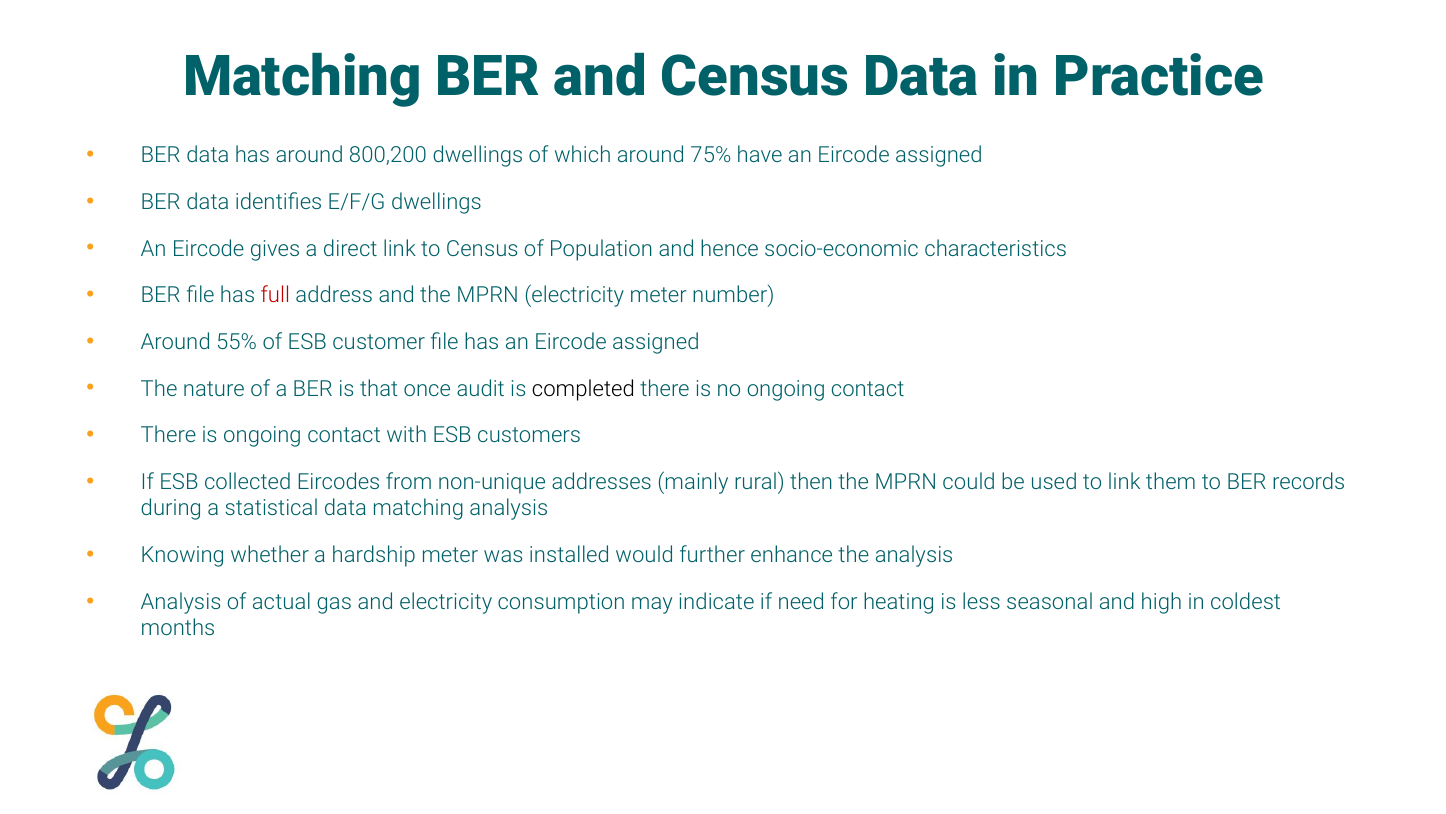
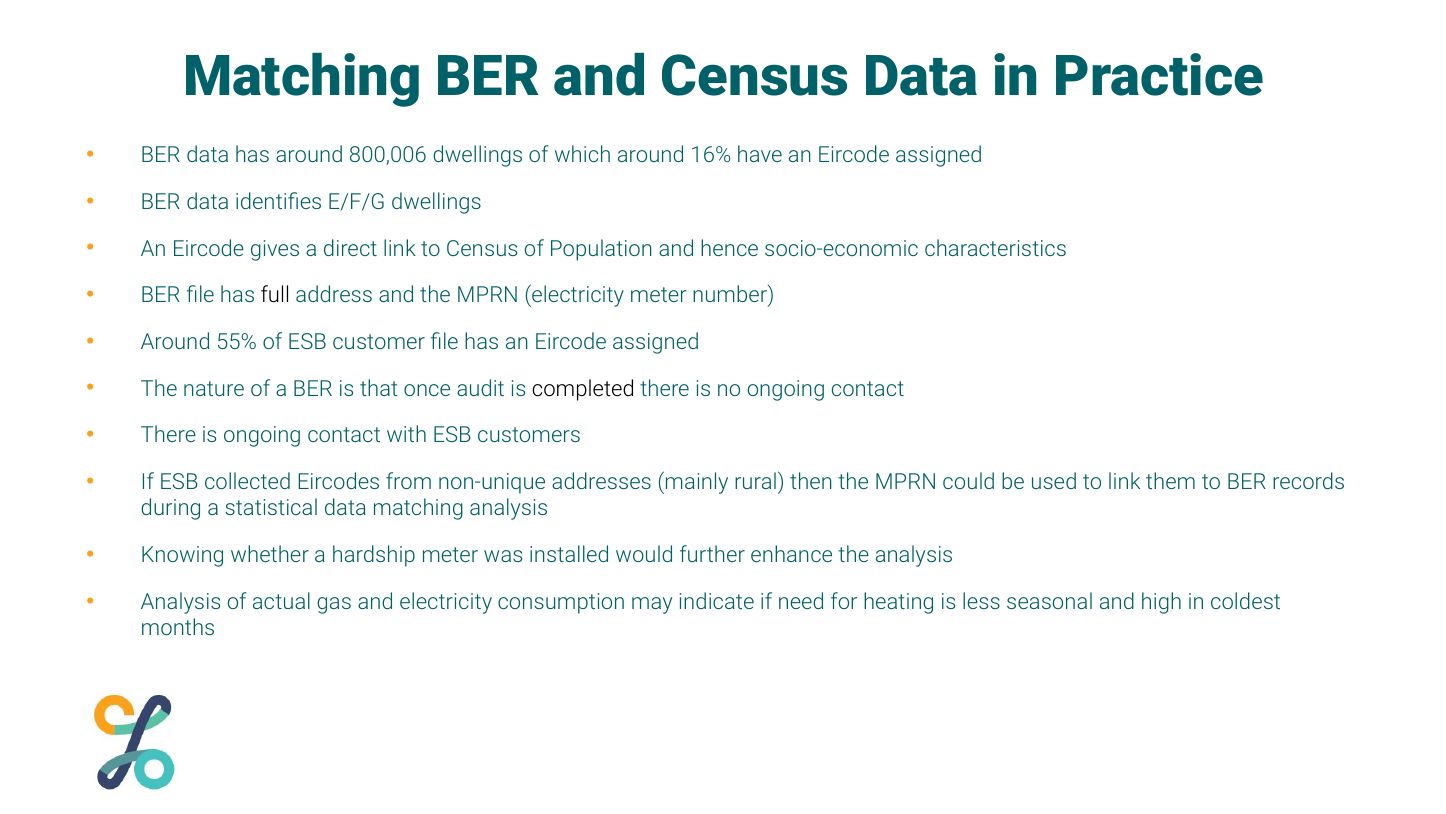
800,200: 800,200 -> 800,006 (388, 155)
75%: 75% -> 16% (711, 155)
full colour: red -> black (275, 295)
